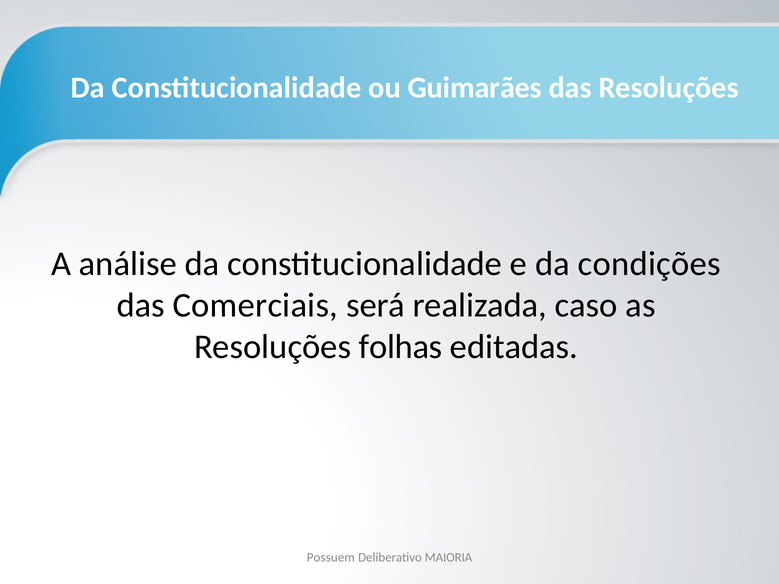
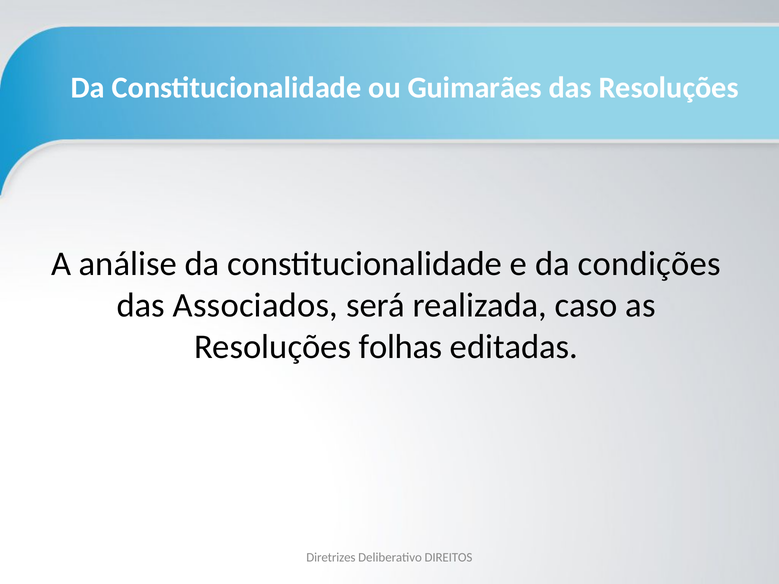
Comerciais: Comerciais -> Associados (255, 306)
Possuem: Possuem -> Diretrizes (331, 558)
MAIORIA: MAIORIA -> DIREITOS (448, 558)
